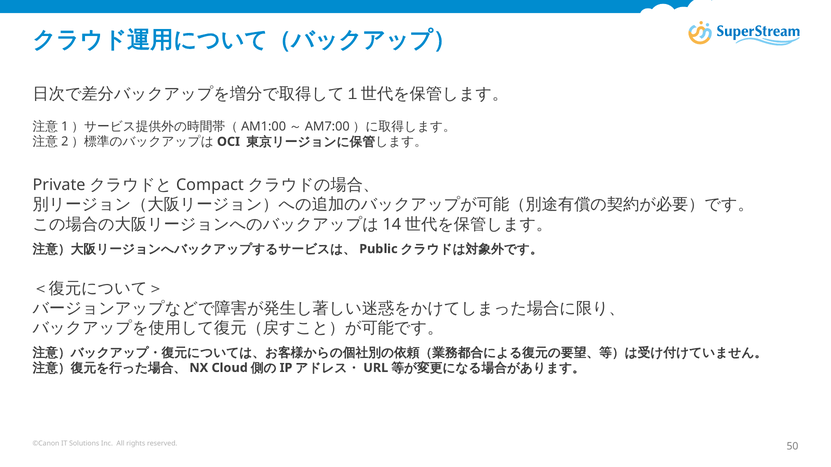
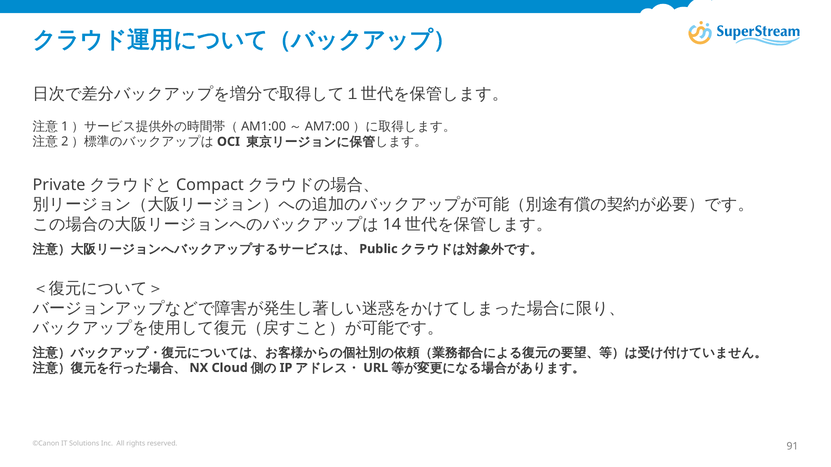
50: 50 -> 91 (792, 447)
